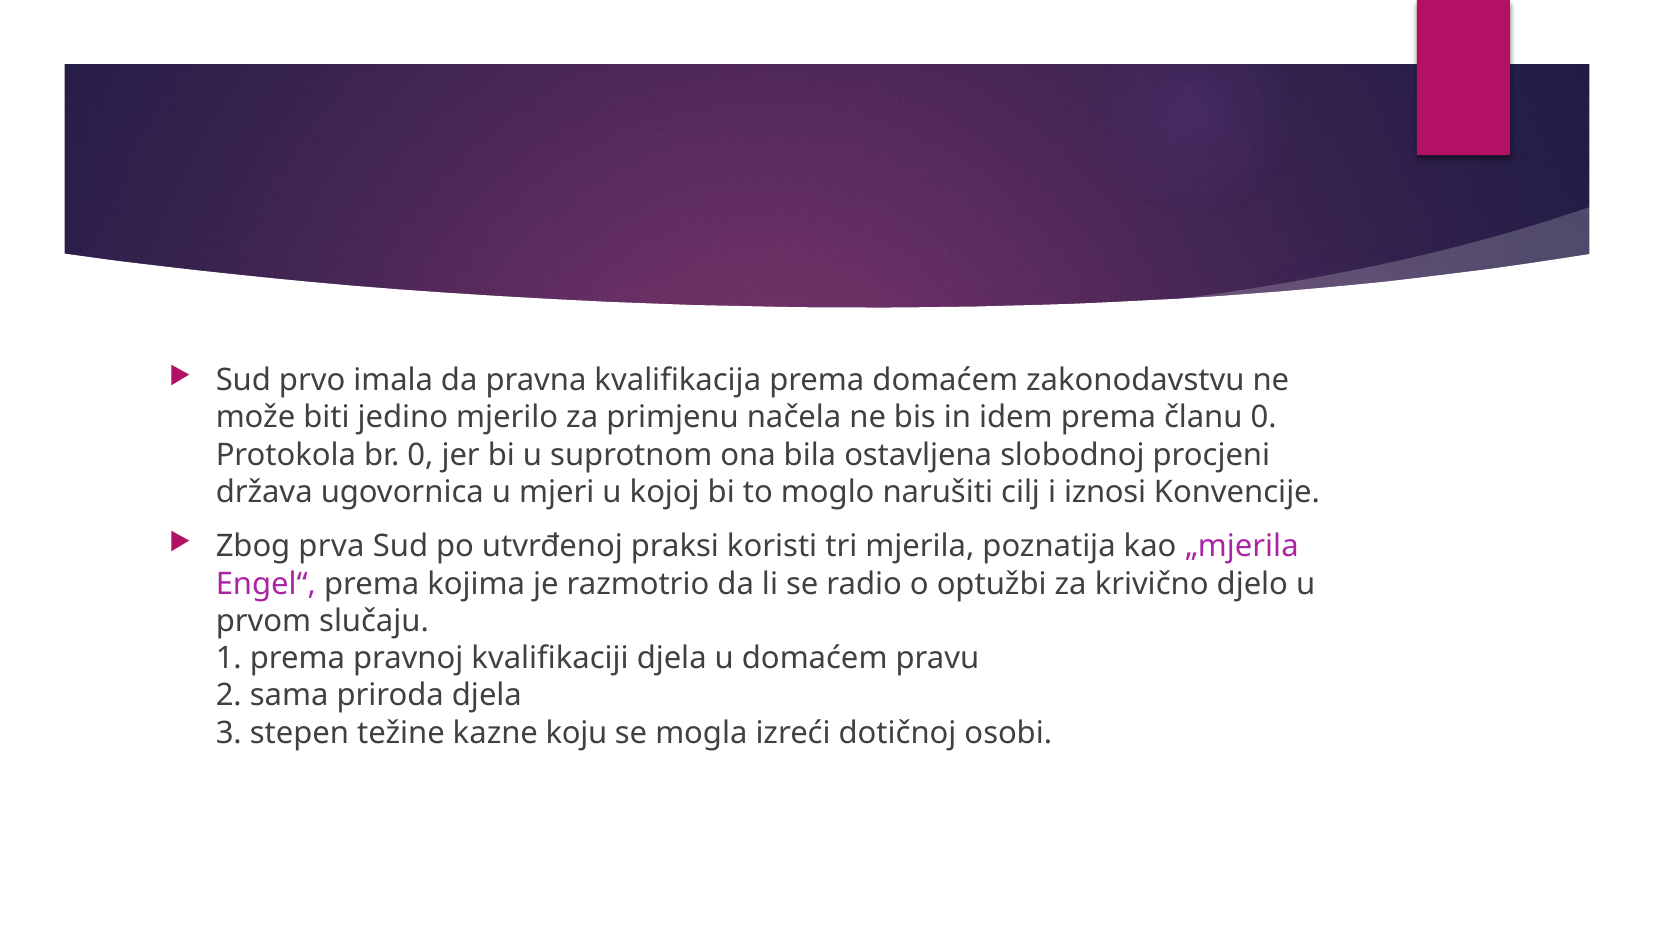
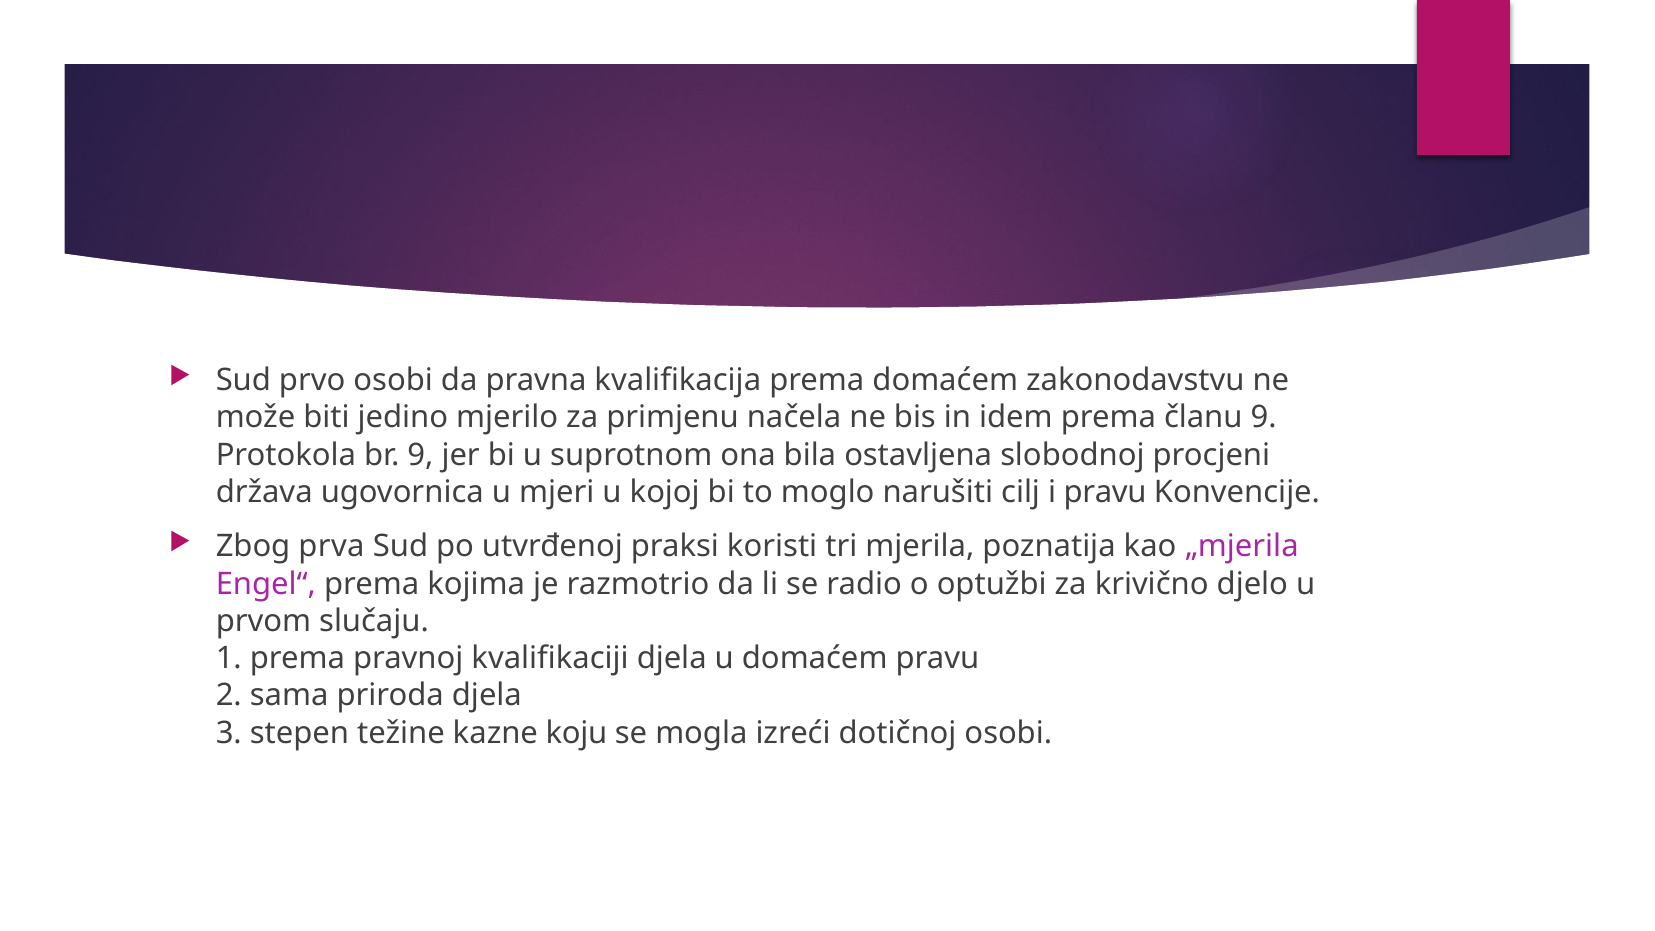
prvo imala: imala -> osobi (393, 380)
članu 0: 0 -> 9 (1264, 418)
br 0: 0 -> 9 (420, 455)
i iznosi: iznosi -> pravu (1105, 492)
